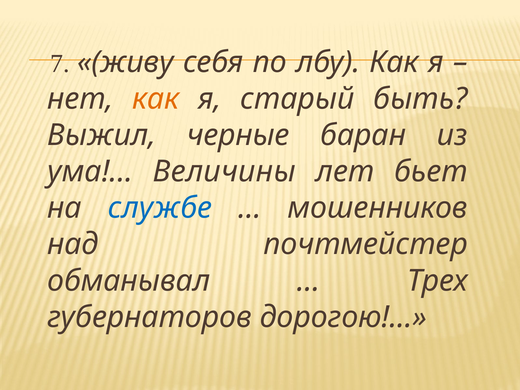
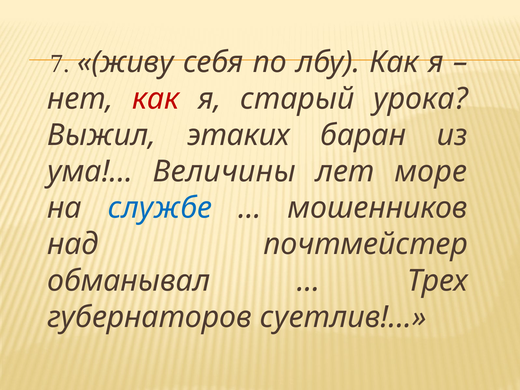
как colour: orange -> red (156, 99)
быть: быть -> урока (420, 99)
черные: черные -> этаких (238, 135)
бьет: бьет -> море (431, 171)
дорогою: дорогою -> суетлив (343, 317)
